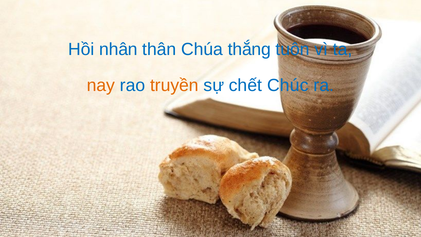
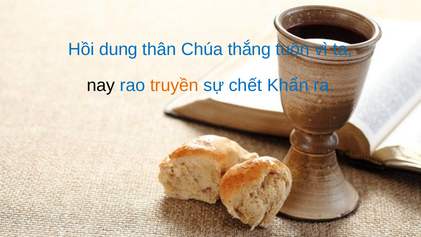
nhân: nhân -> dung (118, 49)
nay colour: orange -> black (101, 85)
Chúc: Chúc -> Khẩn (288, 85)
